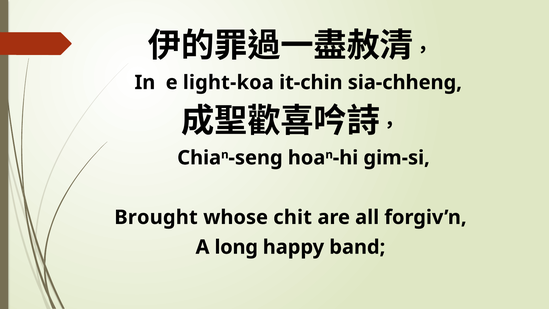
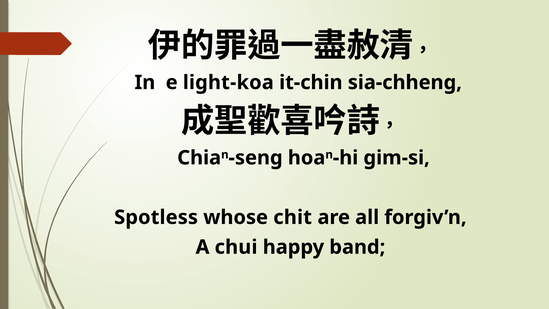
Brought: Brought -> Spotless (156, 217)
long: long -> chui (236, 247)
